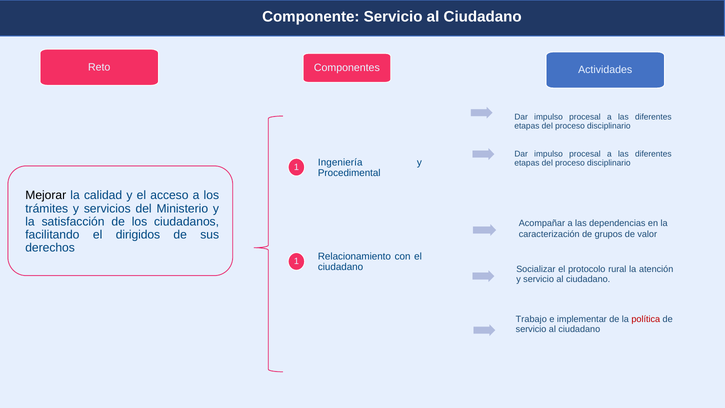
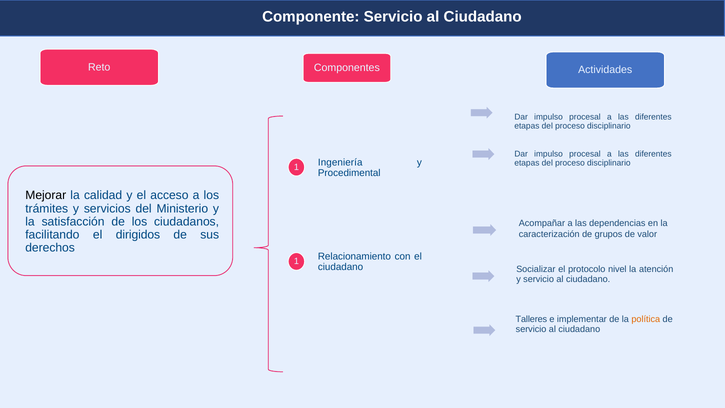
rural: rural -> nivel (617, 269)
Trabajo: Trabajo -> Talleres (531, 319)
política colour: red -> orange (646, 319)
